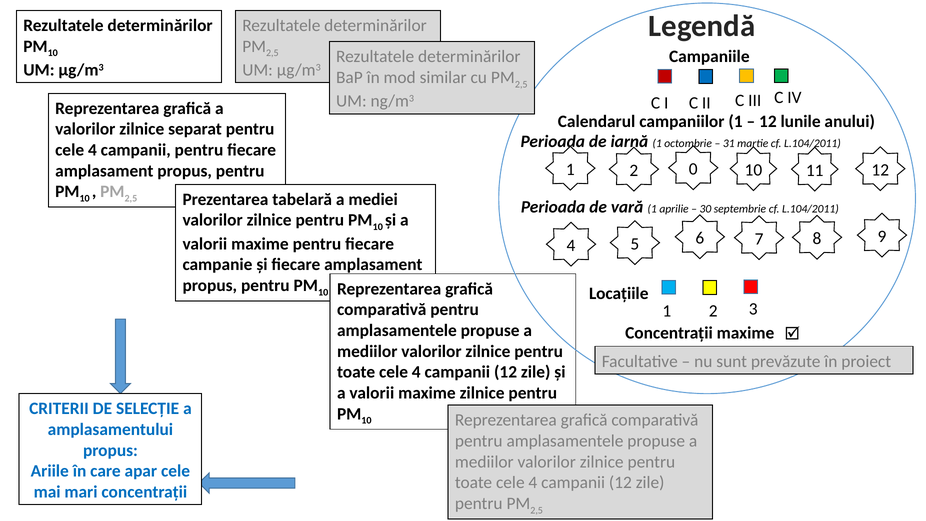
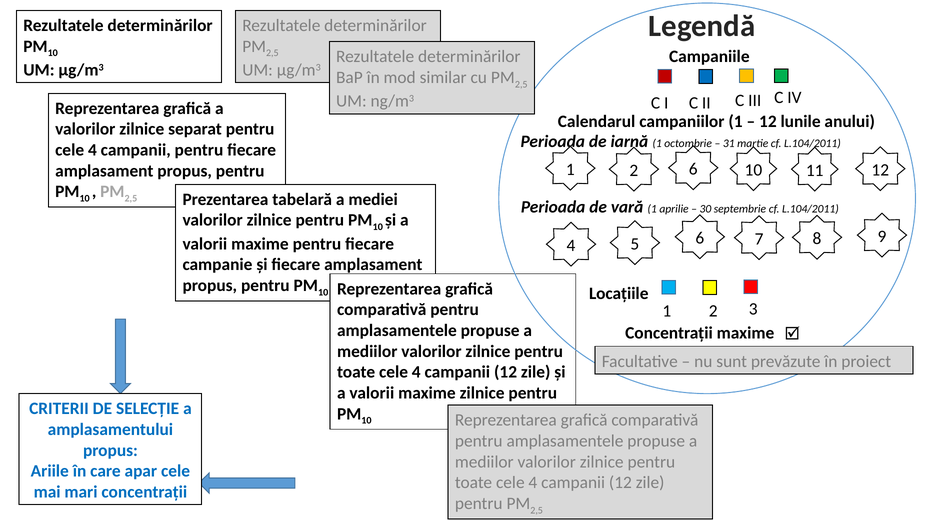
2 0: 0 -> 6 (693, 169)
